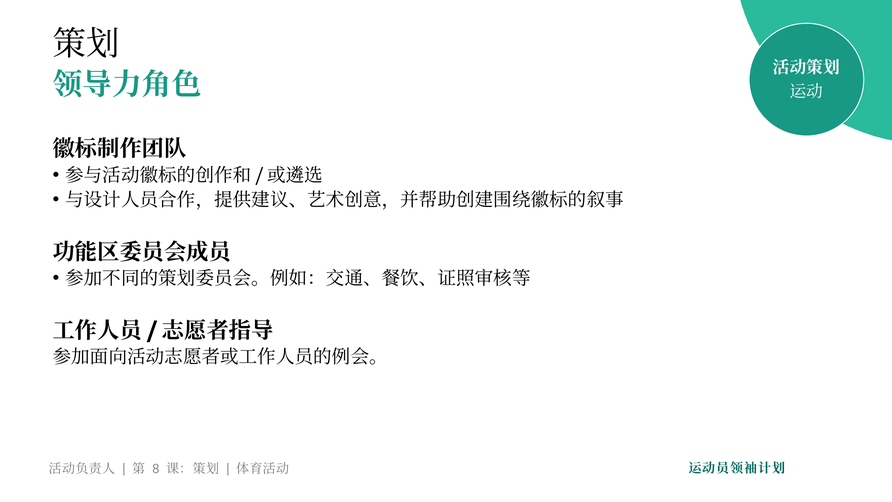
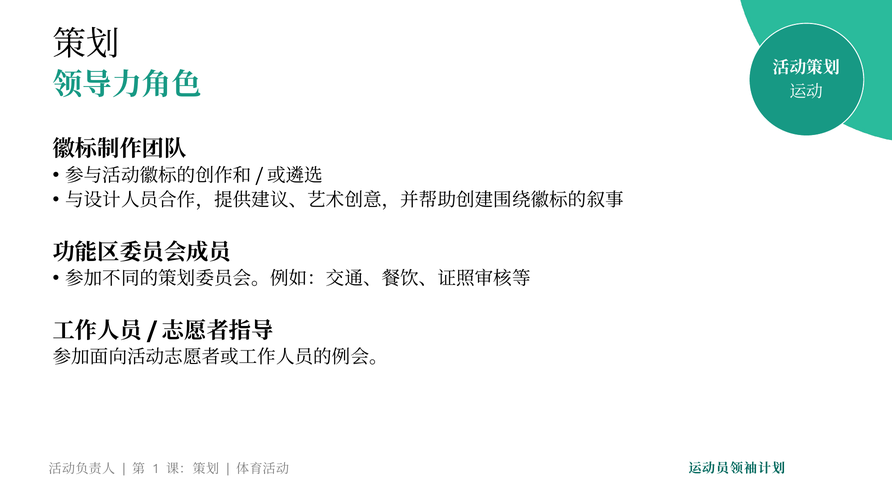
8: 8 -> 1 (156, 469)
